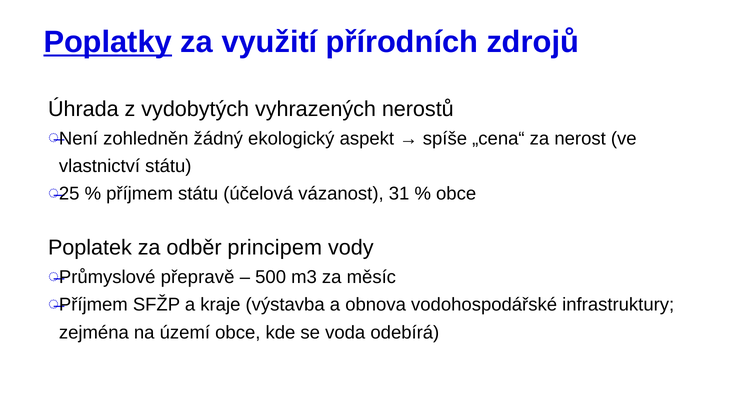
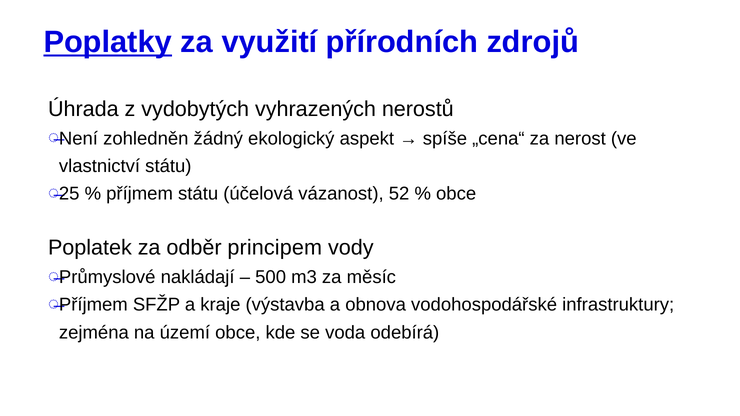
31: 31 -> 52 (399, 194)
přepravě: přepravě -> nakládají (198, 277)
